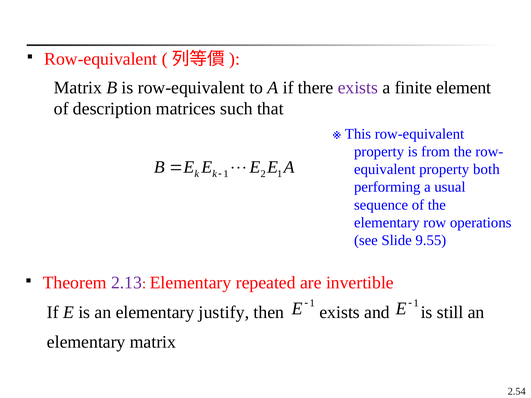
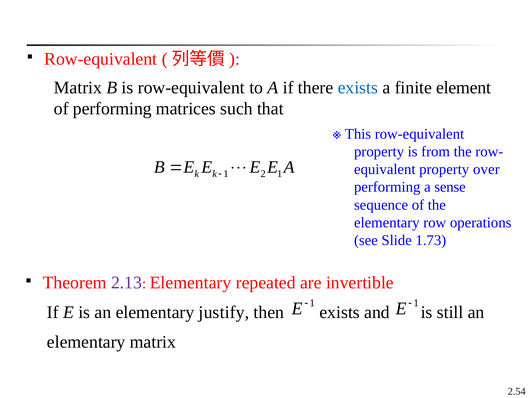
exists colour: purple -> blue (358, 88)
of description: description -> performing (112, 109)
both: both -> over (486, 170)
usual: usual -> sense (450, 187)
9.55: 9.55 -> 1.73 (431, 240)
